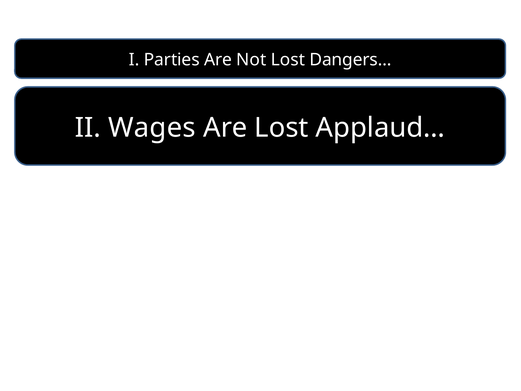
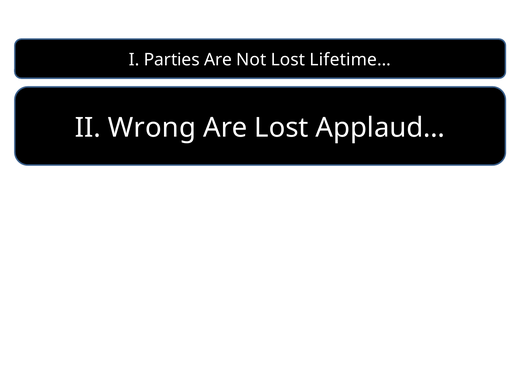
Dangers…: Dangers… -> Lifetime… (350, 60)
Wages: Wages -> Wrong (152, 128)
